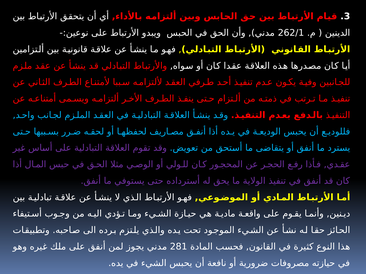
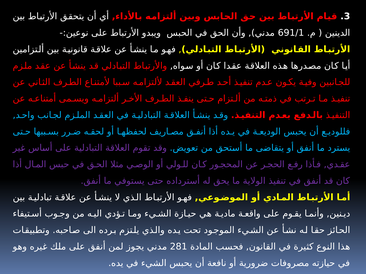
262/1: 262/1 -> 691/1 (291, 33)
